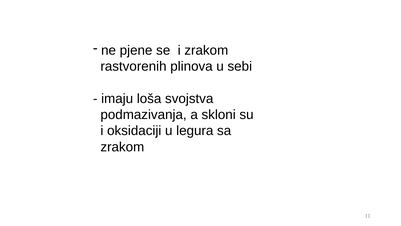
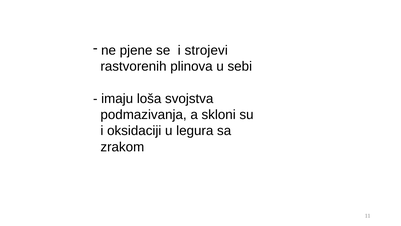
i zrakom: zrakom -> strojevi (206, 50)
